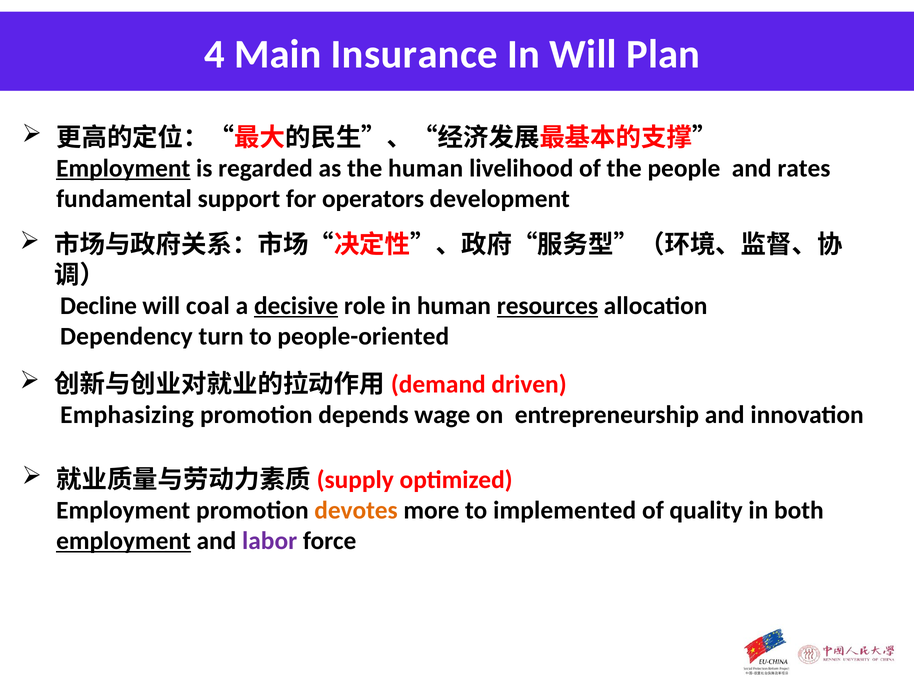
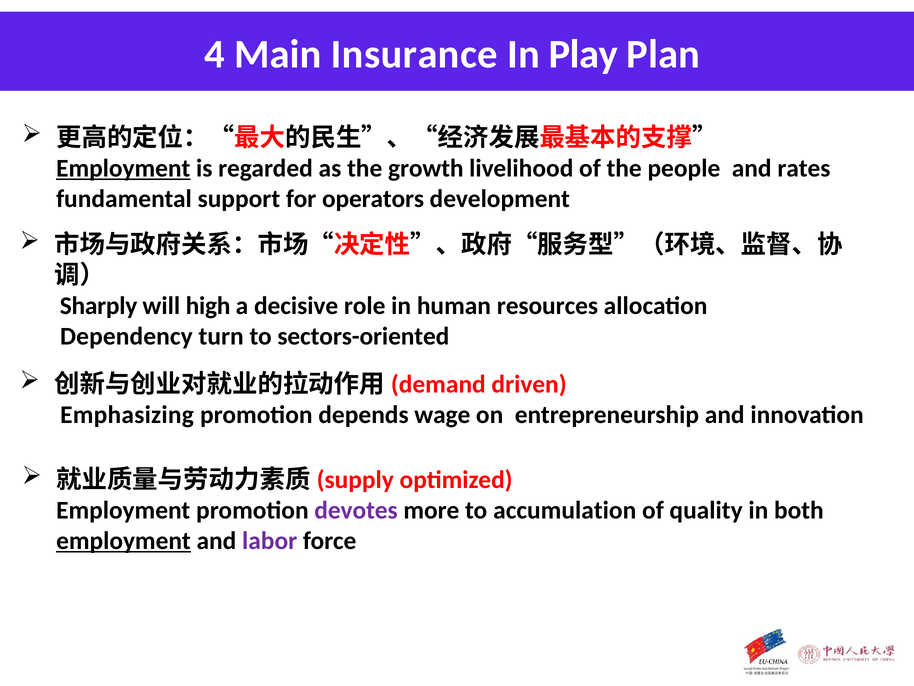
In Will: Will -> Play (583, 54)
the human: human -> growth (426, 168)
Decline: Decline -> Sharply (99, 306)
coal: coal -> high (208, 306)
decisive underline: present -> none (296, 306)
resources underline: present -> none (547, 306)
people-oriented: people-oriented -> sectors-oriented (363, 336)
devotes colour: orange -> purple (356, 510)
implemented: implemented -> accumulation (565, 510)
